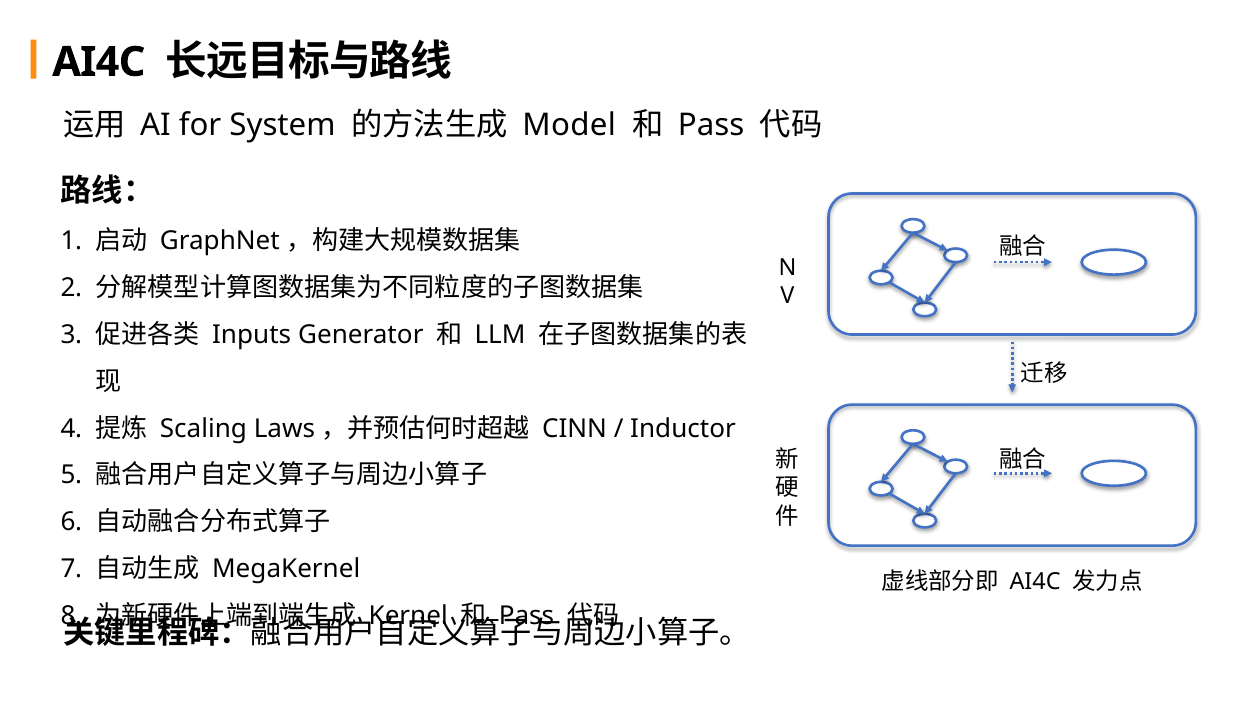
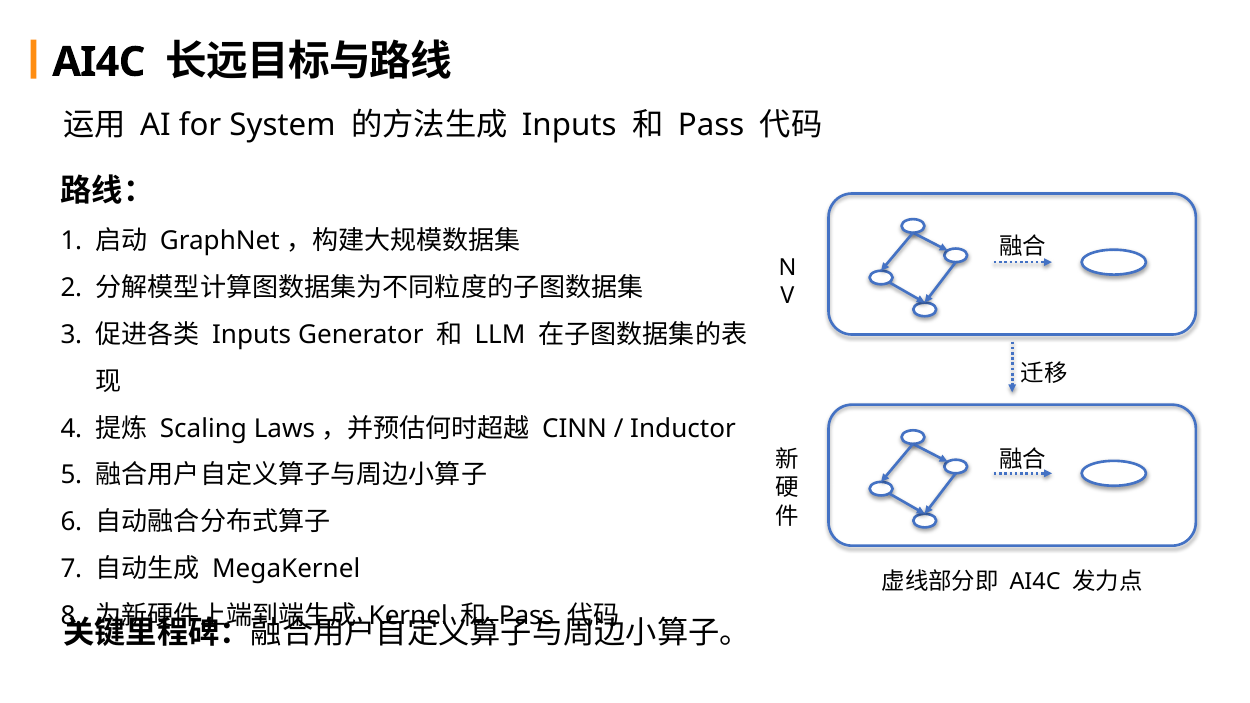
Model: Model -> Inputs (569, 126)
